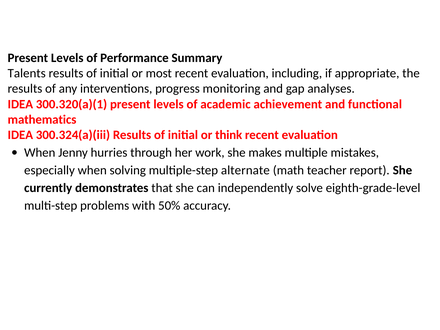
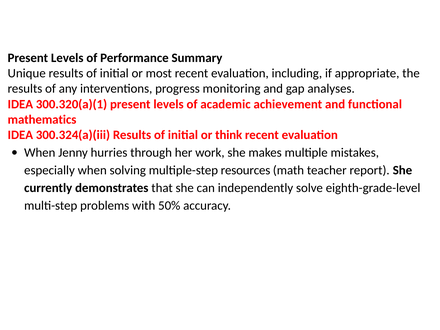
Talents: Talents -> Unique (27, 73)
alternate: alternate -> resources (246, 170)
